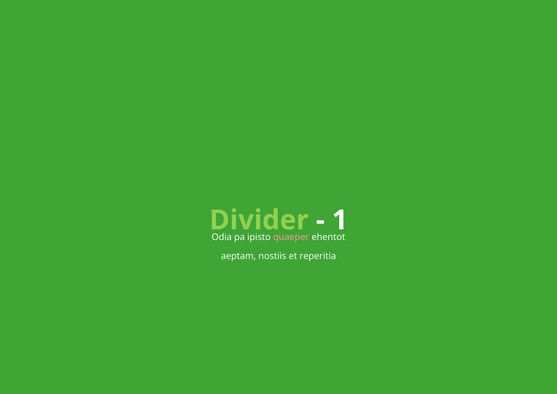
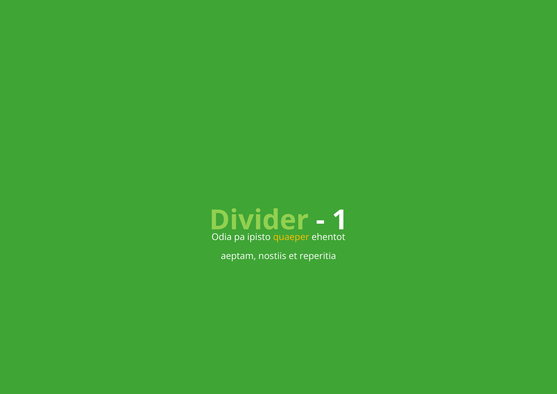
quaeper colour: pink -> yellow (291, 237)
